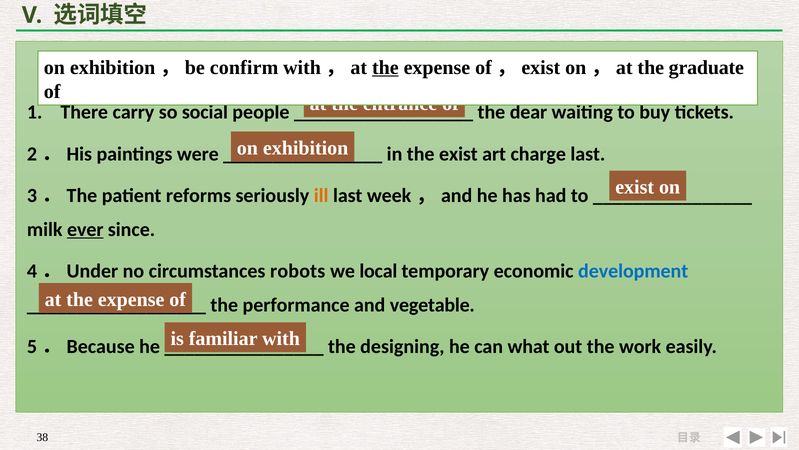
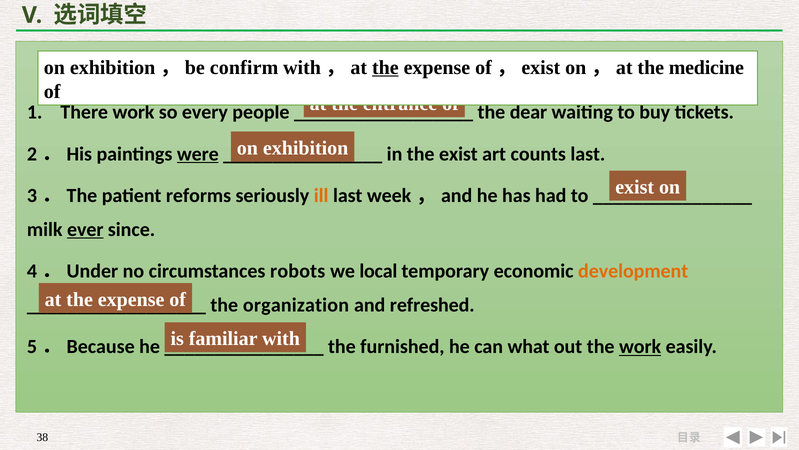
graduate: graduate -> medicine (706, 67)
There carry: carry -> work (133, 112)
social: social -> every (205, 112)
were underline: none -> present (198, 154)
charge: charge -> counts (538, 154)
development colour: blue -> orange (633, 271)
performance: performance -> organization (296, 305)
vegetable: vegetable -> refreshed (432, 305)
designing: designing -> furnished (402, 346)
work underline: none -> present (640, 346)
